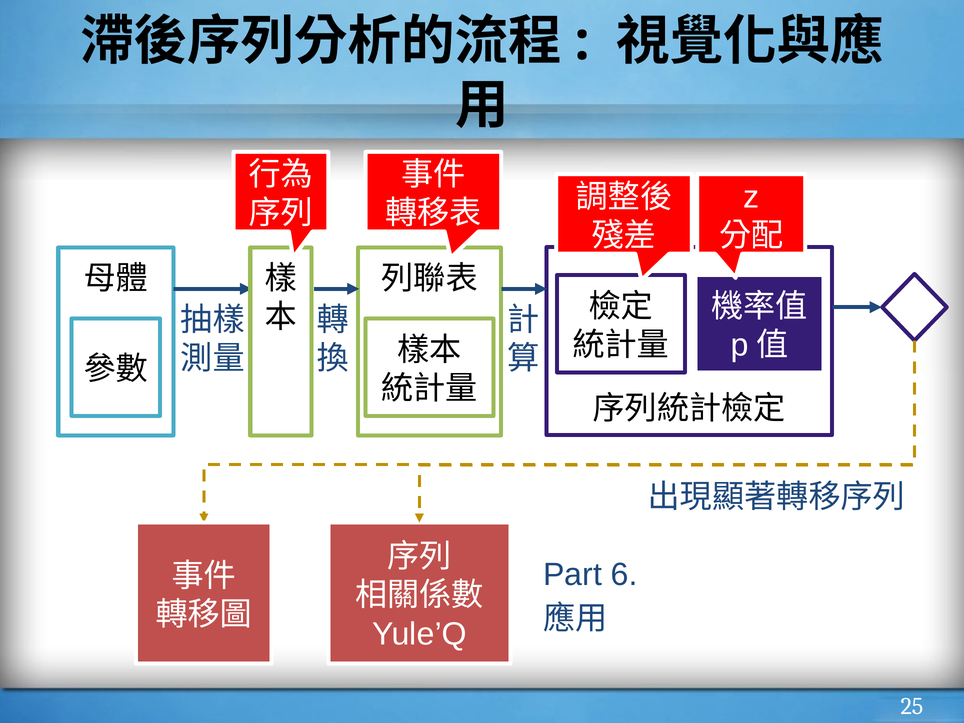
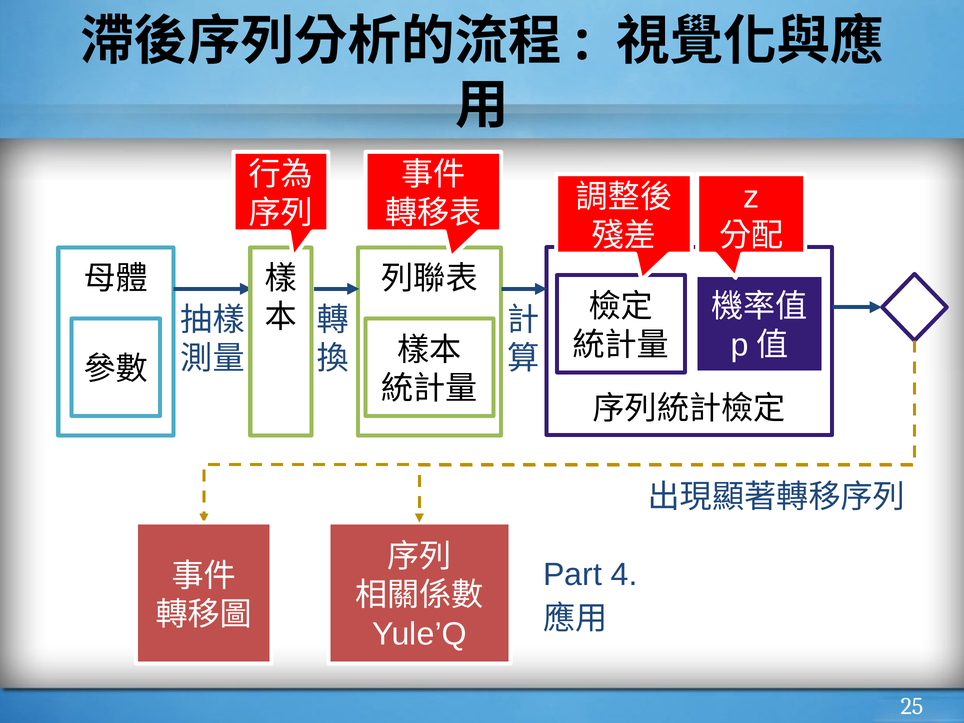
6: 6 -> 4 (624, 574)
